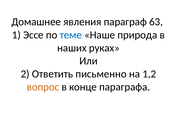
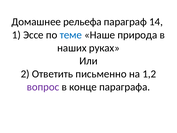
явления: явления -> рельефа (82, 22)
63: 63 -> 14 (156, 22)
вопрос colour: orange -> purple (43, 87)
